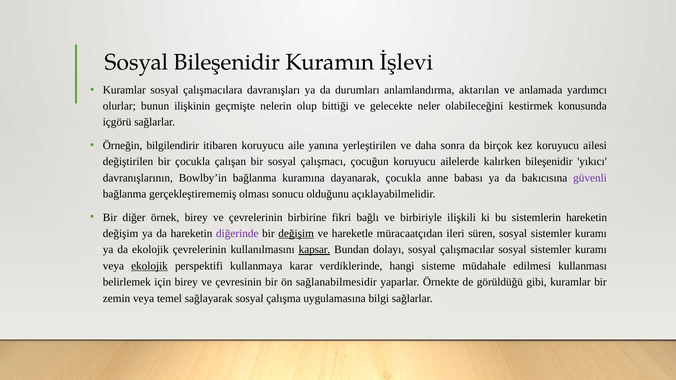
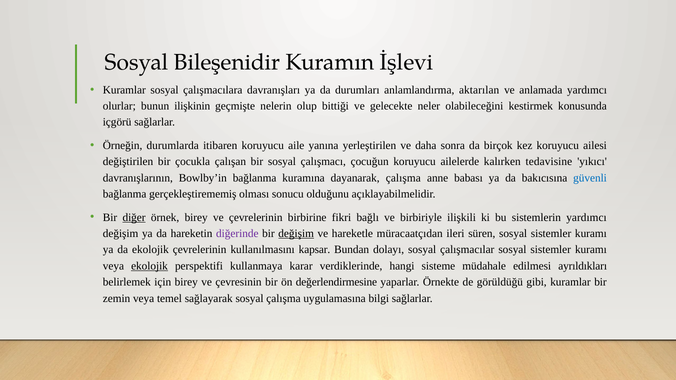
bilgilendirir: bilgilendirir -> durumlarda (173, 146)
kalırken bileşenidir: bileşenidir -> tedavisine (549, 162)
dayanarak çocukla: çocukla -> çalışma (403, 178)
güvenli colour: purple -> blue (590, 178)
diğer underline: none -> present (134, 217)
sistemlerin hareketin: hareketin -> yardımcı (587, 217)
kapsar underline: present -> none (315, 250)
kullanması: kullanması -> ayrıldıkları (583, 266)
sağlanabilmesidir: sağlanabilmesidir -> değerlendirmesine (336, 282)
